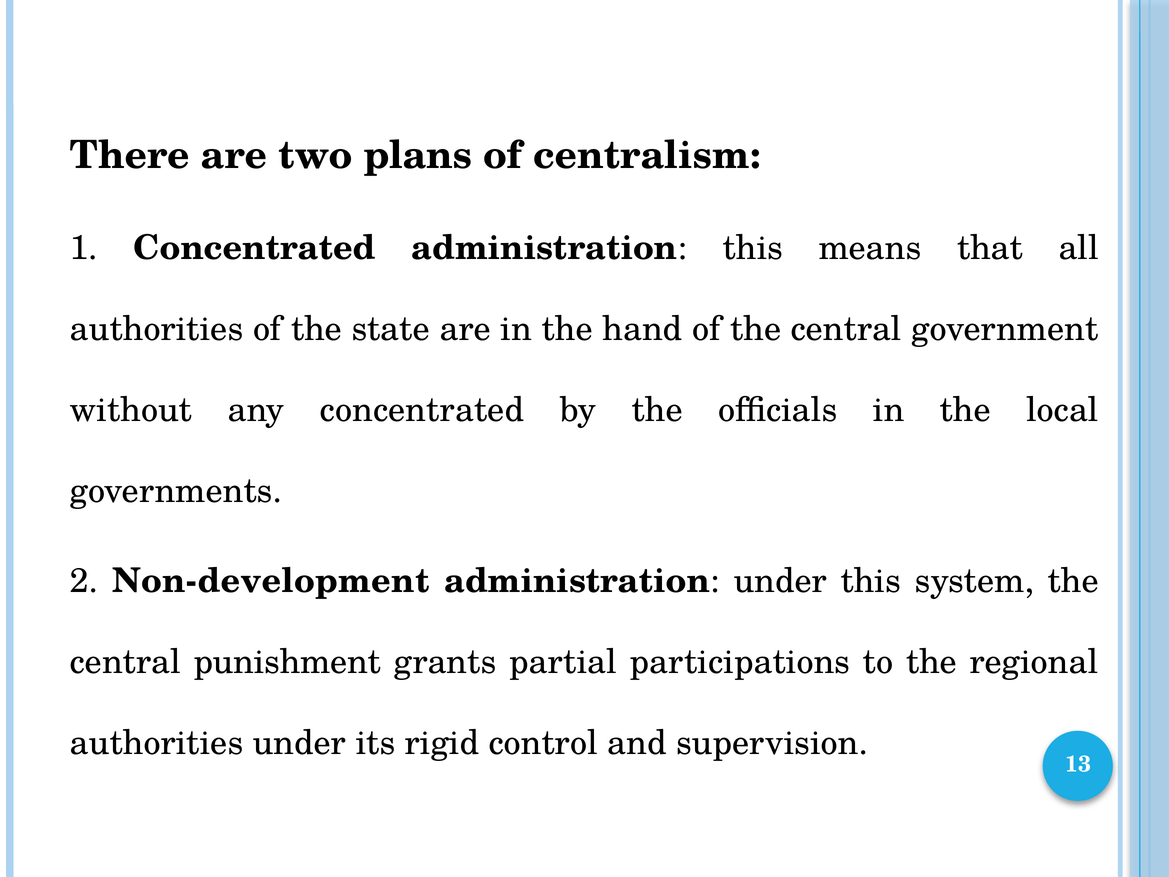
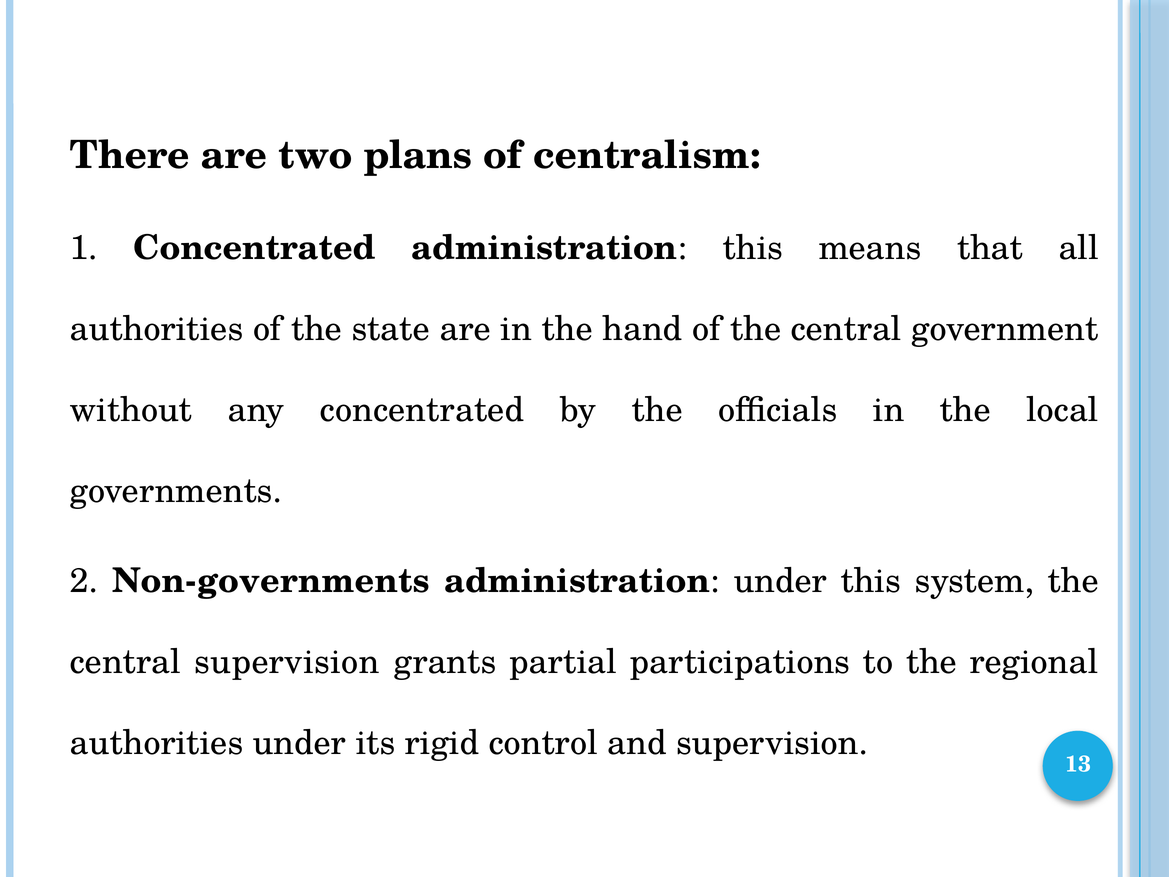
Non-development: Non-development -> Non-governments (271, 581)
central punishment: punishment -> supervision (287, 662)
